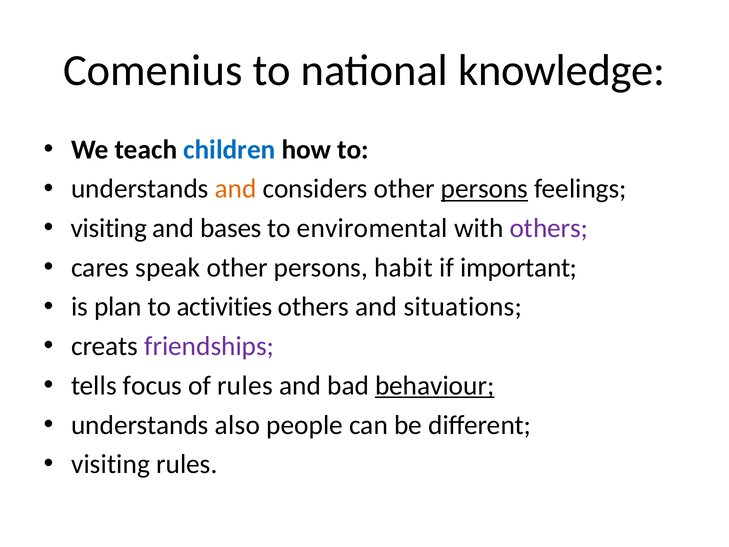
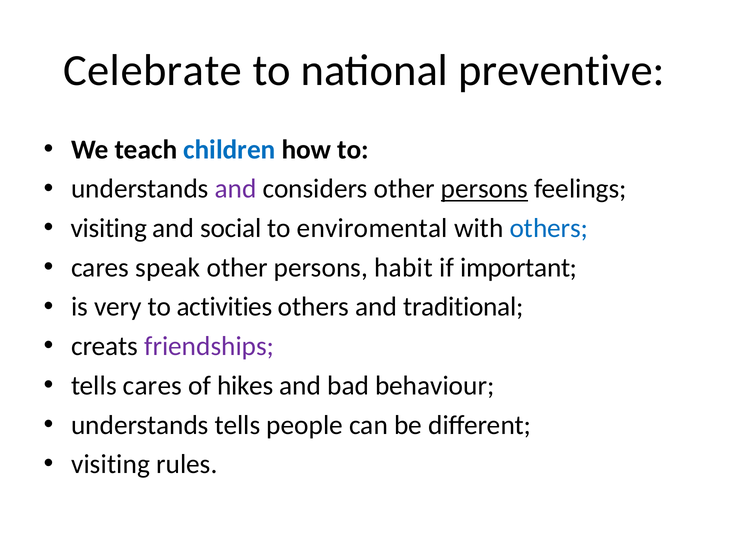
Comenius: Comenius -> Celebrate (153, 71)
knowledge: knowledge -> preventive (561, 71)
and colour: orange -> purple (236, 189)
bases: bases -> social (231, 228)
others colour: purple -> blue (549, 228)
plan: plan -> very (118, 307)
situations: situations -> traditional (463, 307)
tells focus: focus -> cares (152, 385)
of rules: rules -> hikes (245, 385)
behaviour underline: present -> none (435, 385)
understands also: also -> tells (238, 425)
